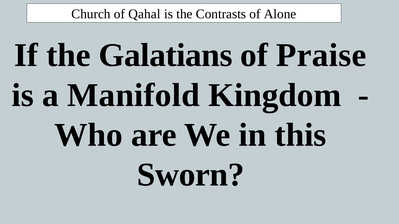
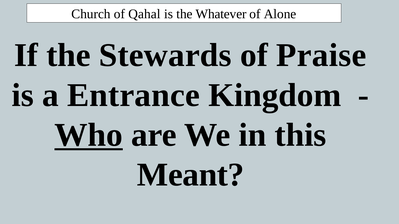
Contrasts: Contrasts -> Whatever (221, 14)
Galatians: Galatians -> Stewards (165, 55)
Manifold: Manifold -> Entrance (133, 95)
Who underline: none -> present (89, 135)
Sworn: Sworn -> Meant (191, 175)
